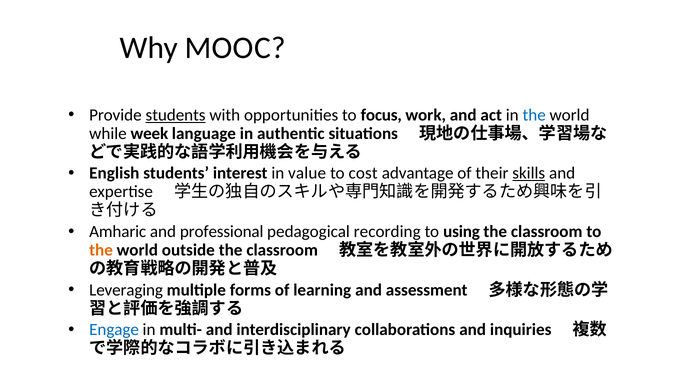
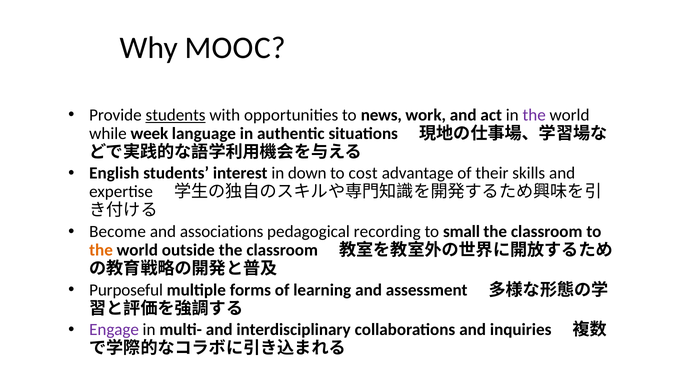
focus: focus -> news (381, 115)
the colour: blue -> purple (534, 115)
value: value -> down (307, 173)
skills underline: present -> none (529, 173)
Amharic: Amharic -> Become (118, 231)
professional: professional -> associations (222, 231)
using: using -> small (462, 231)
Leveraging: Leveraging -> Purposeful (126, 290)
Engage colour: blue -> purple (114, 330)
